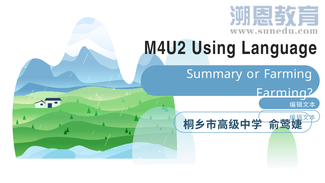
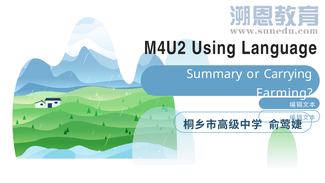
or Farming: Farming -> Carrying (288, 74)
